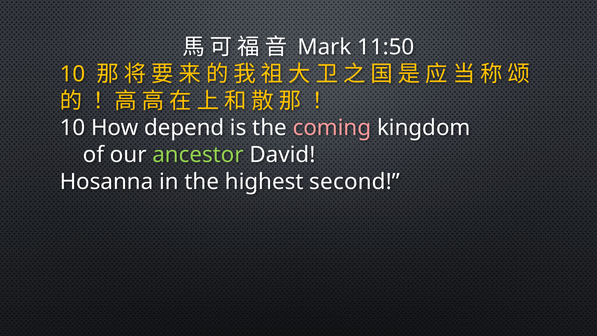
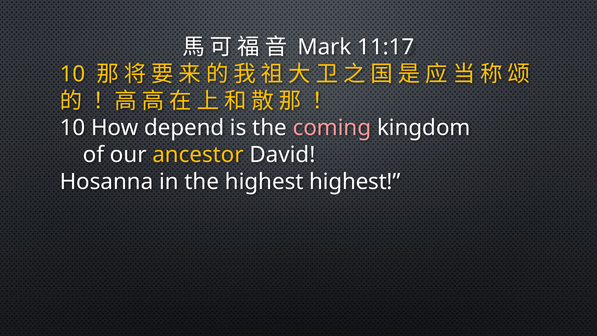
11:50: 11:50 -> 11:17 (386, 47)
ancestor colour: light green -> yellow (198, 155)
highest second: second -> highest (355, 182)
